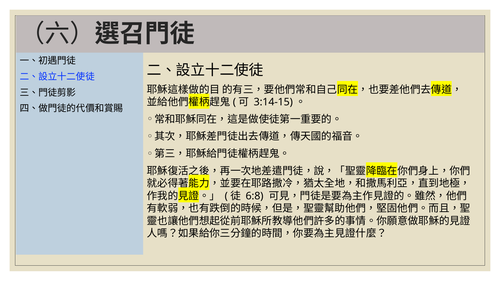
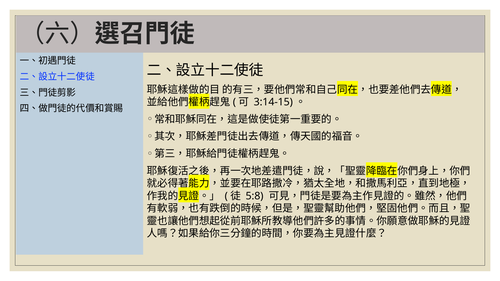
6:8: 6:8 -> 5:8 (255, 196)
